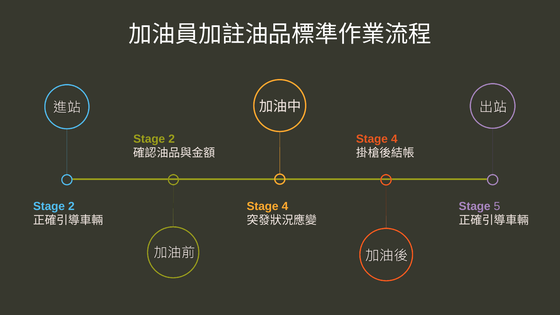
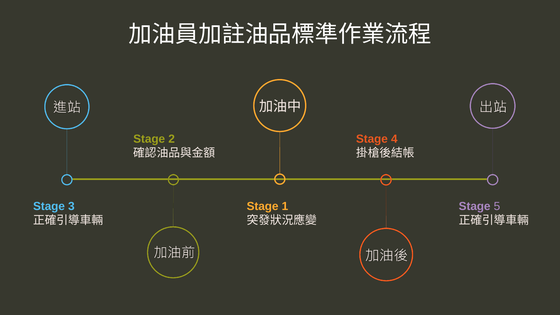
2: 2 -> 3 (71, 206)
4: 4 -> 1 (285, 206)
